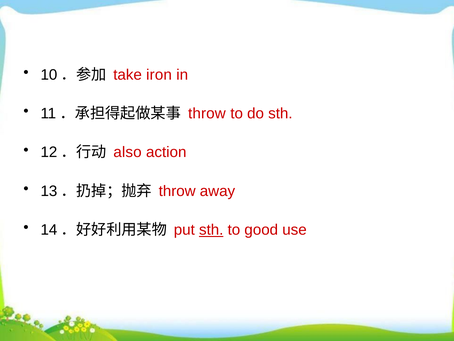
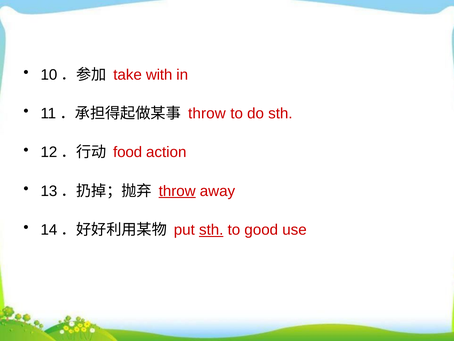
iron: iron -> with (159, 75)
also: also -> food (128, 152)
throw underline: none -> present (177, 191)
